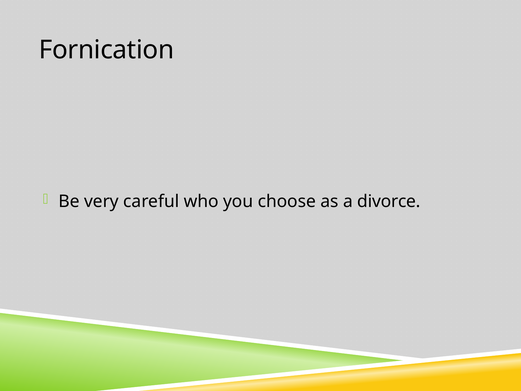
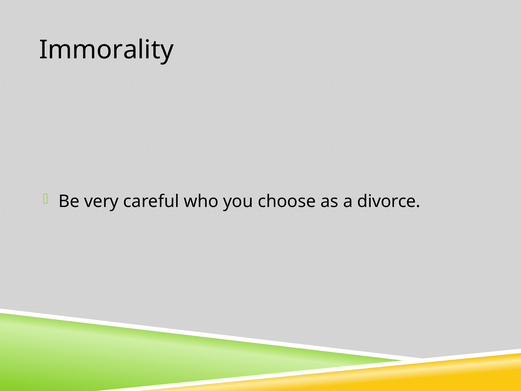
Fornication: Fornication -> Immorality (106, 50)
